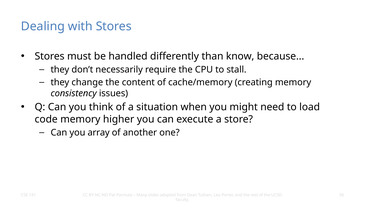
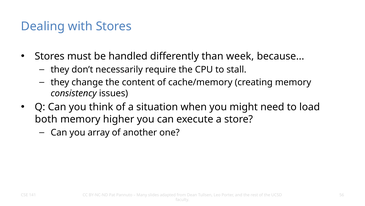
know: know -> week (240, 56)
code: code -> both (46, 119)
